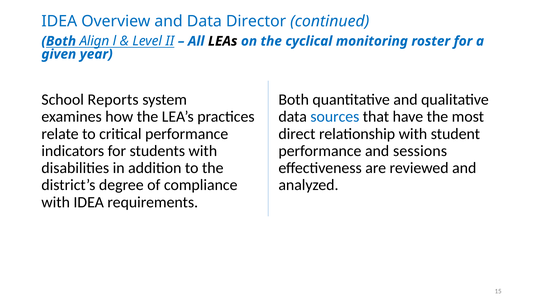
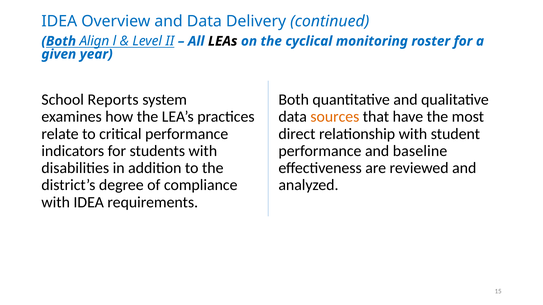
Director: Director -> Delivery (256, 21)
sources colour: blue -> orange (335, 117)
sessions: sessions -> baseline (420, 151)
